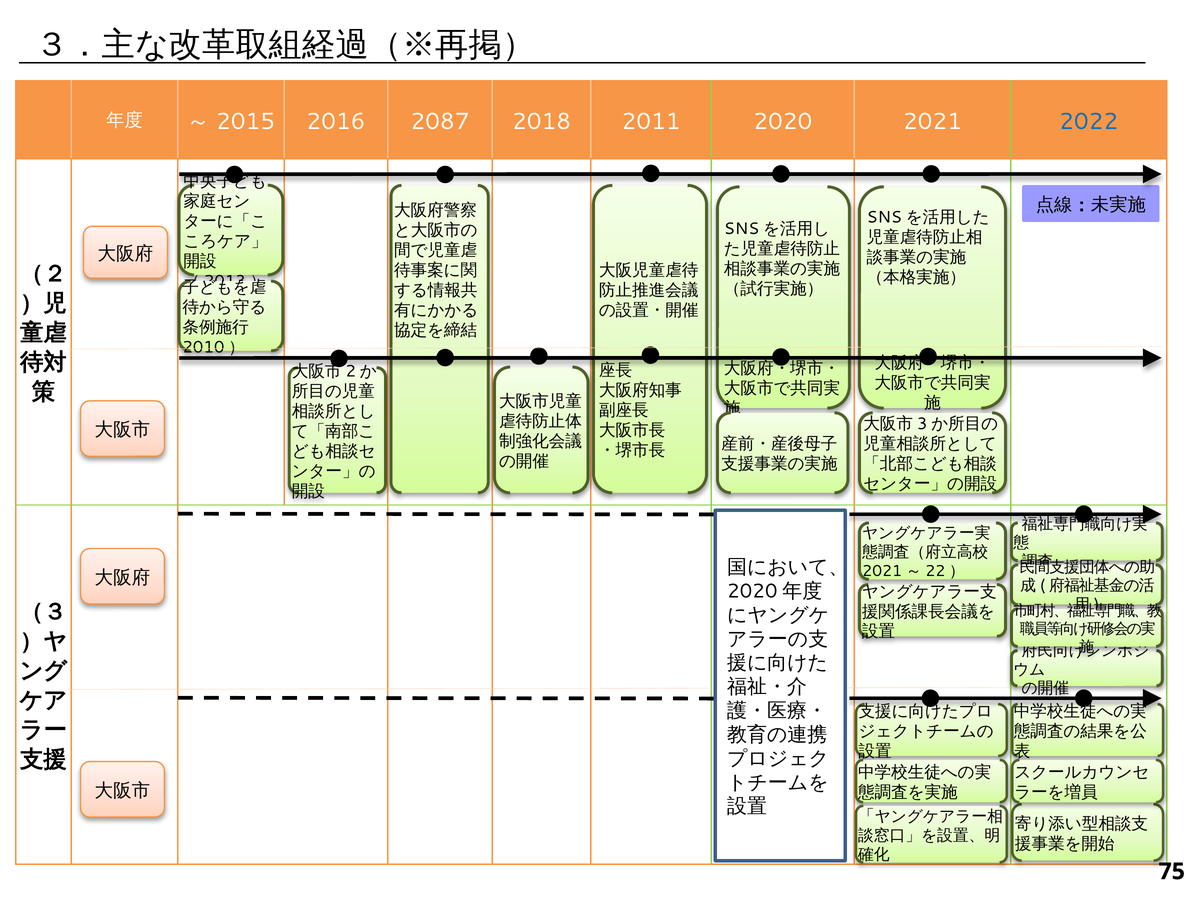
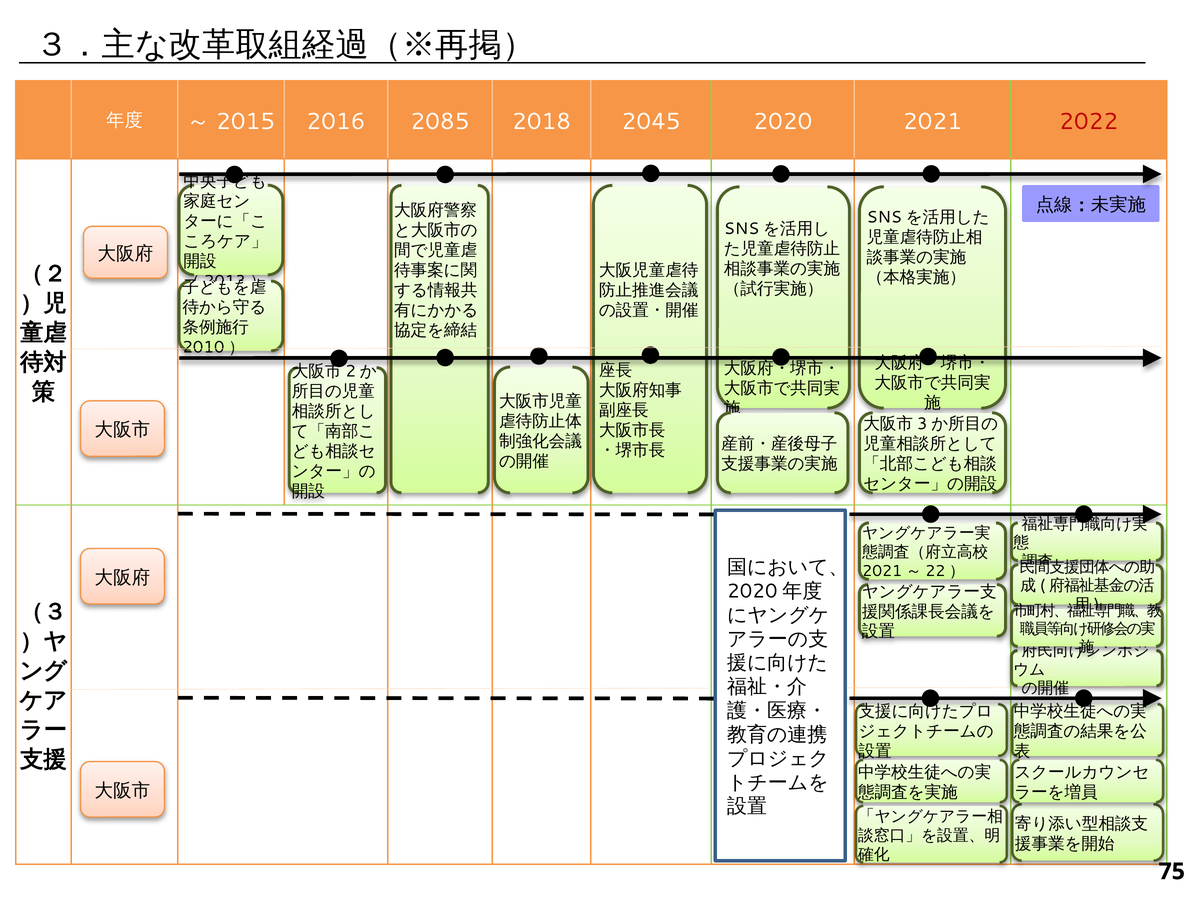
2087: 2087 -> 2085 (440, 122)
2011: 2011 -> 2045 (651, 122)
2022 colour: blue -> red (1089, 122)
